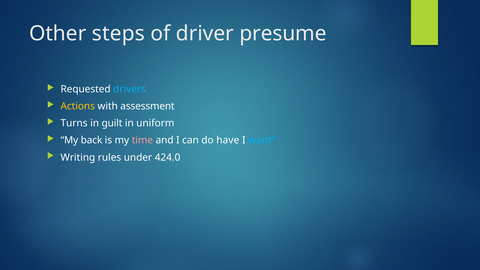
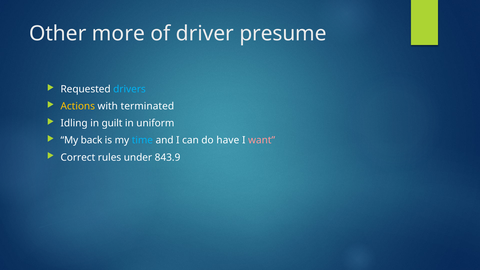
steps: steps -> more (118, 34)
assessment: assessment -> terminated (147, 106)
Turns: Turns -> Idling (74, 123)
time colour: pink -> light blue (142, 140)
want colour: light blue -> pink (262, 140)
Writing: Writing -> Correct (78, 157)
424.0: 424.0 -> 843.9 (168, 157)
